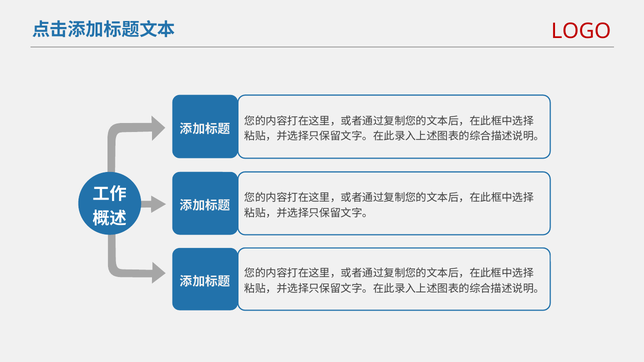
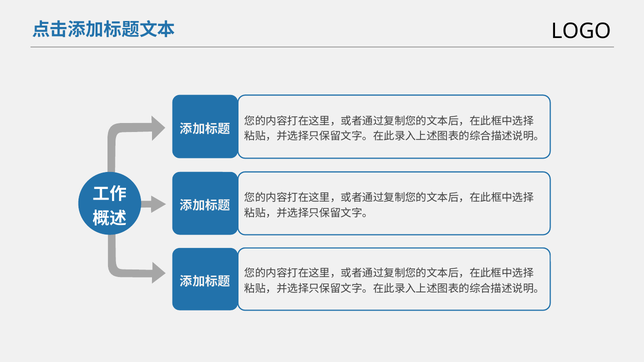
LOGO colour: red -> black (581, 31)
